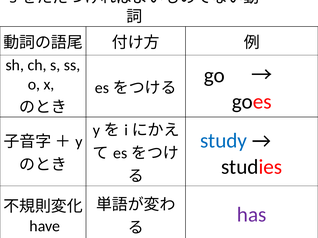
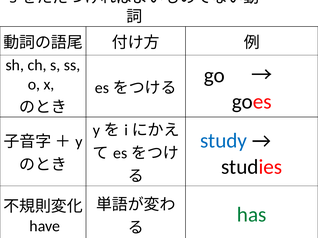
has colour: purple -> green (252, 215)
